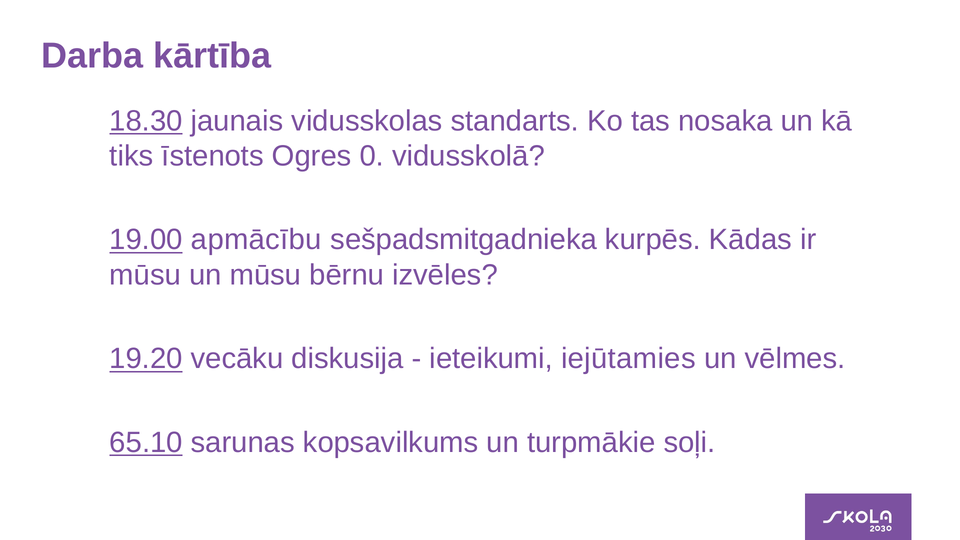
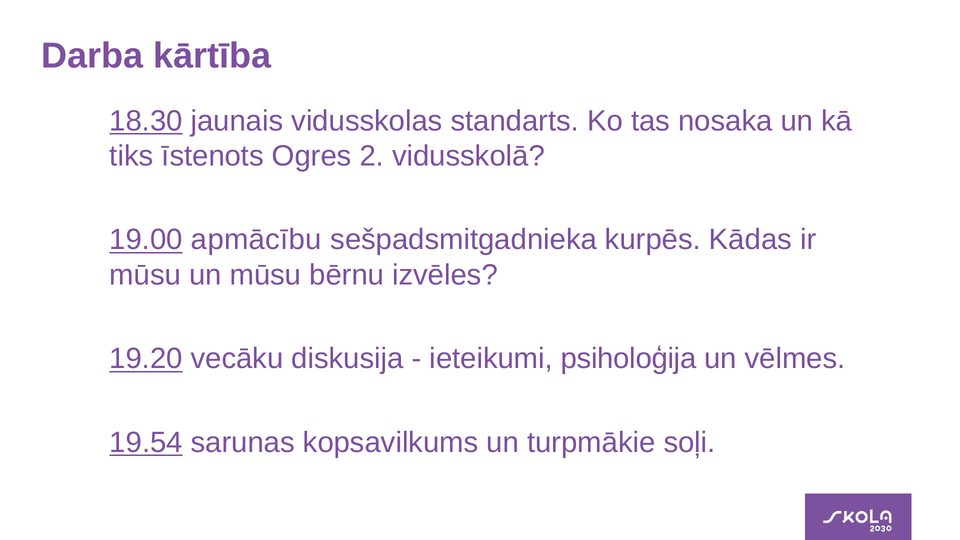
0: 0 -> 2 (372, 156)
iejūtamies: iejūtamies -> psiholoģija (629, 359)
65.10: 65.10 -> 19.54 (146, 442)
